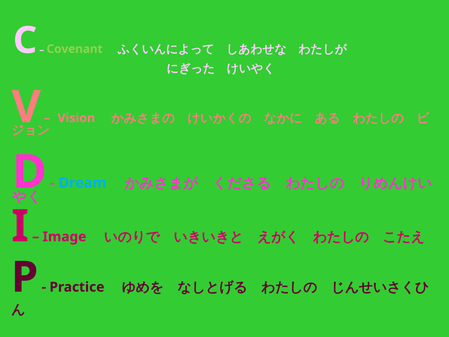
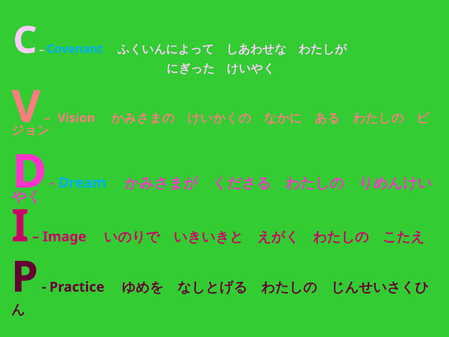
Covenant colour: light green -> light blue (75, 49)
